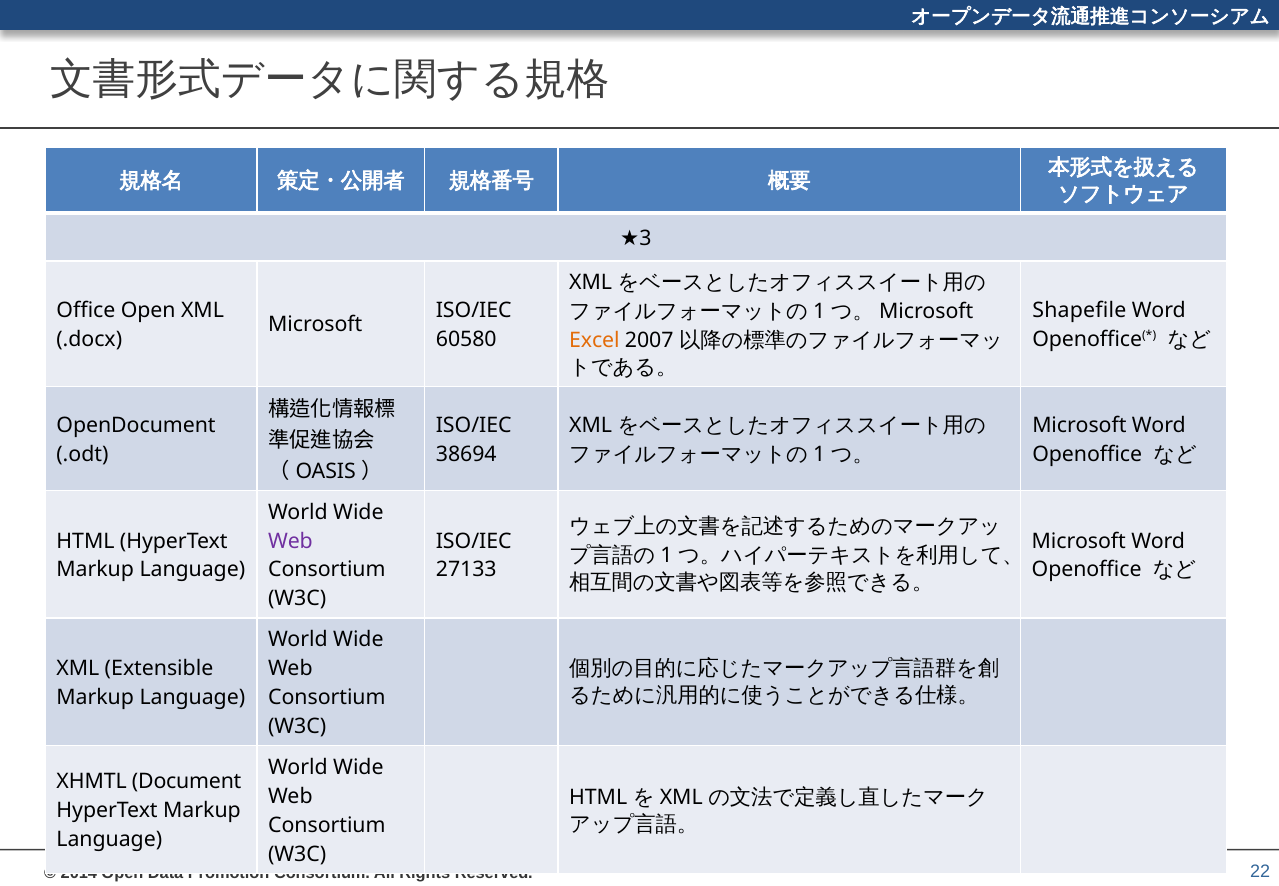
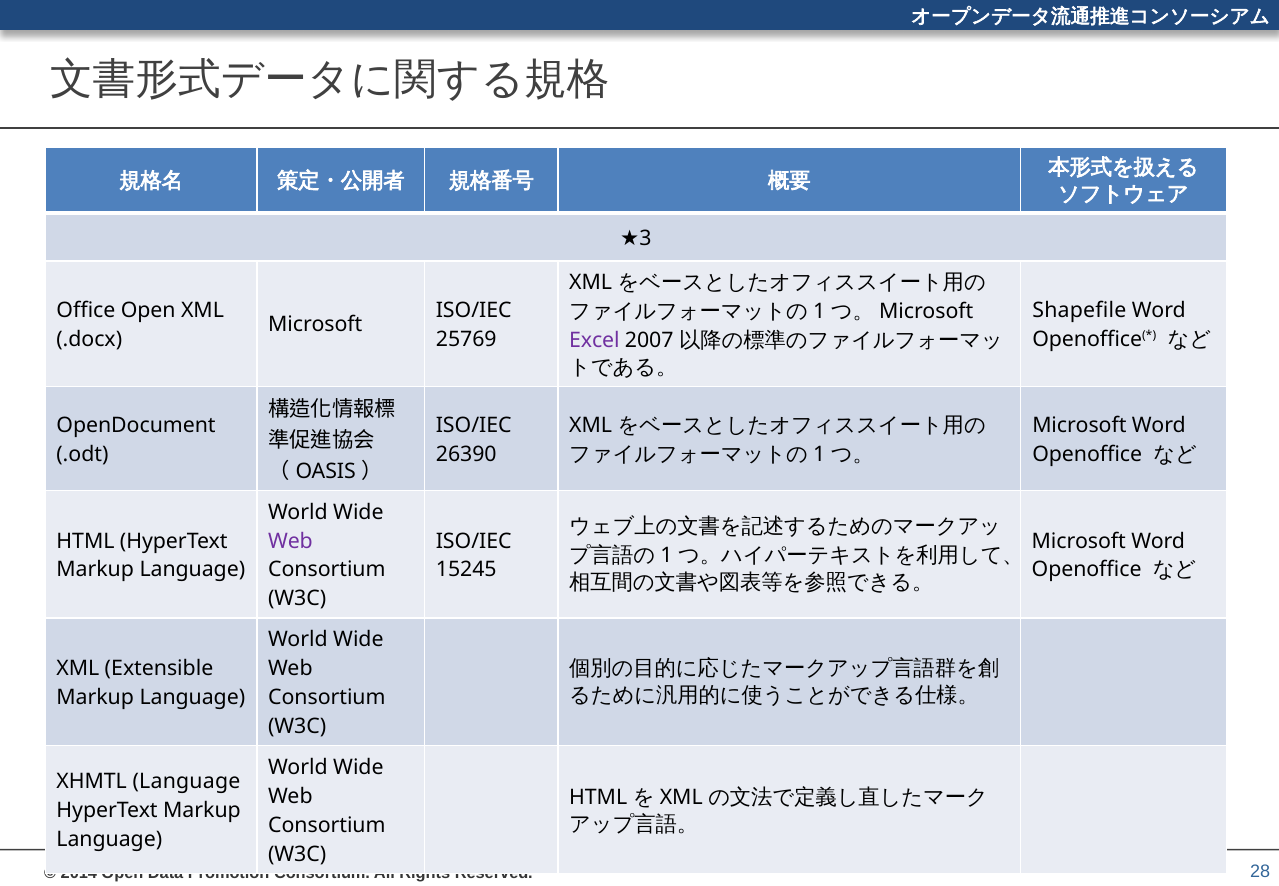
60580: 60580 -> 25769 (466, 339)
Excel colour: orange -> purple (594, 340)
38694: 38694 -> 26390 (466, 454)
27133: 27133 -> 15245 (466, 570)
XHMTL Document: Document -> Language (186, 781)
22: 22 -> 28 (1260, 872)
